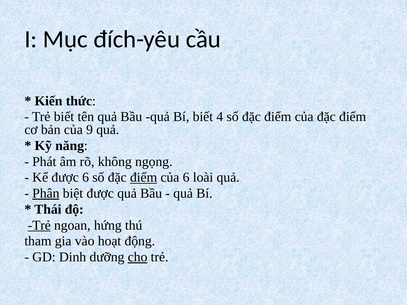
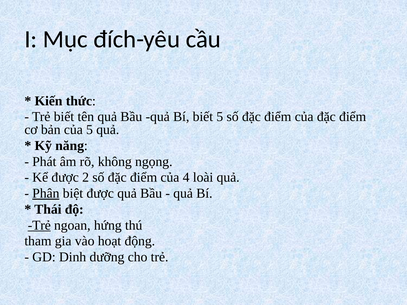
biết 4: 4 -> 5 (220, 117)
của 9: 9 -> 5 (90, 130)
được 6: 6 -> 2 (86, 178)
điểm underline: present -> none (144, 178)
của 6: 6 -> 4 (186, 178)
cho underline: present -> none (138, 257)
